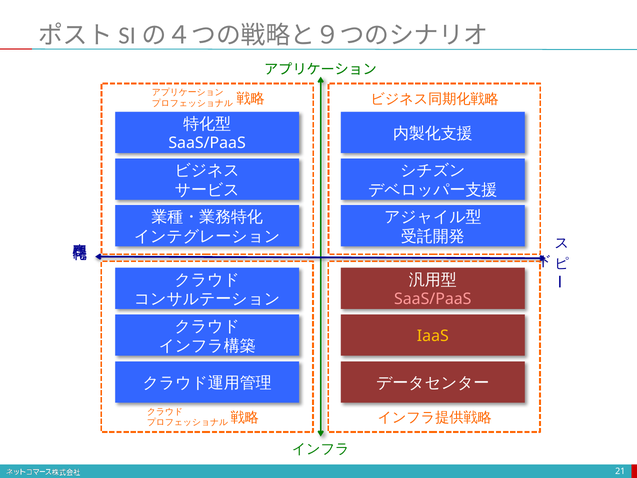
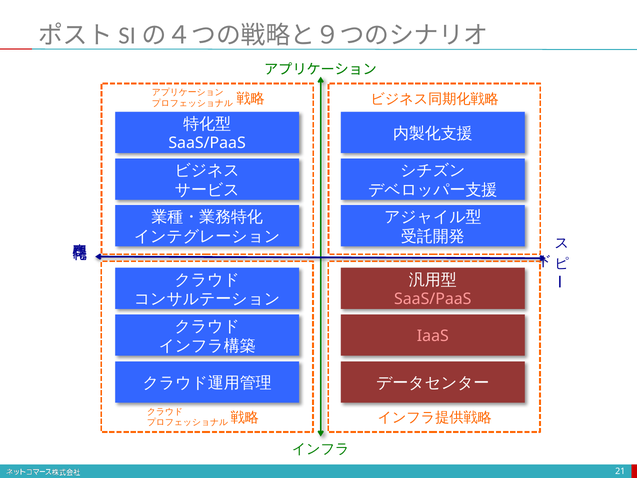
IaaS colour: yellow -> pink (433, 336)
